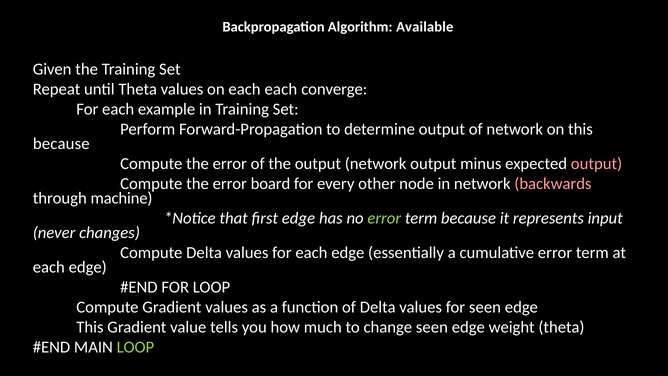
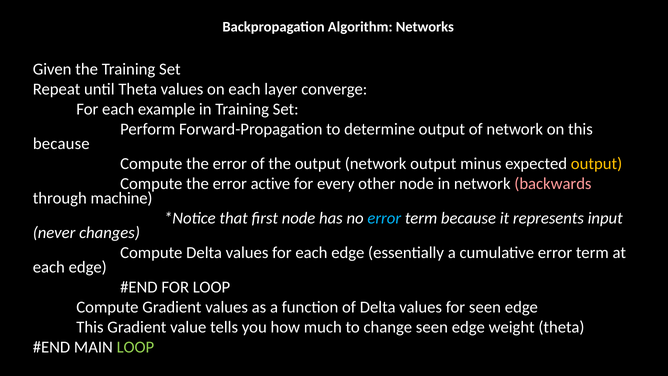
Available: Available -> Networks (425, 27)
each each: each -> layer (281, 89)
output colour: pink -> yellow (597, 164)
board: board -> active (270, 184)
first edge: edge -> node (299, 218)
error colour: light green -> light blue (384, 218)
